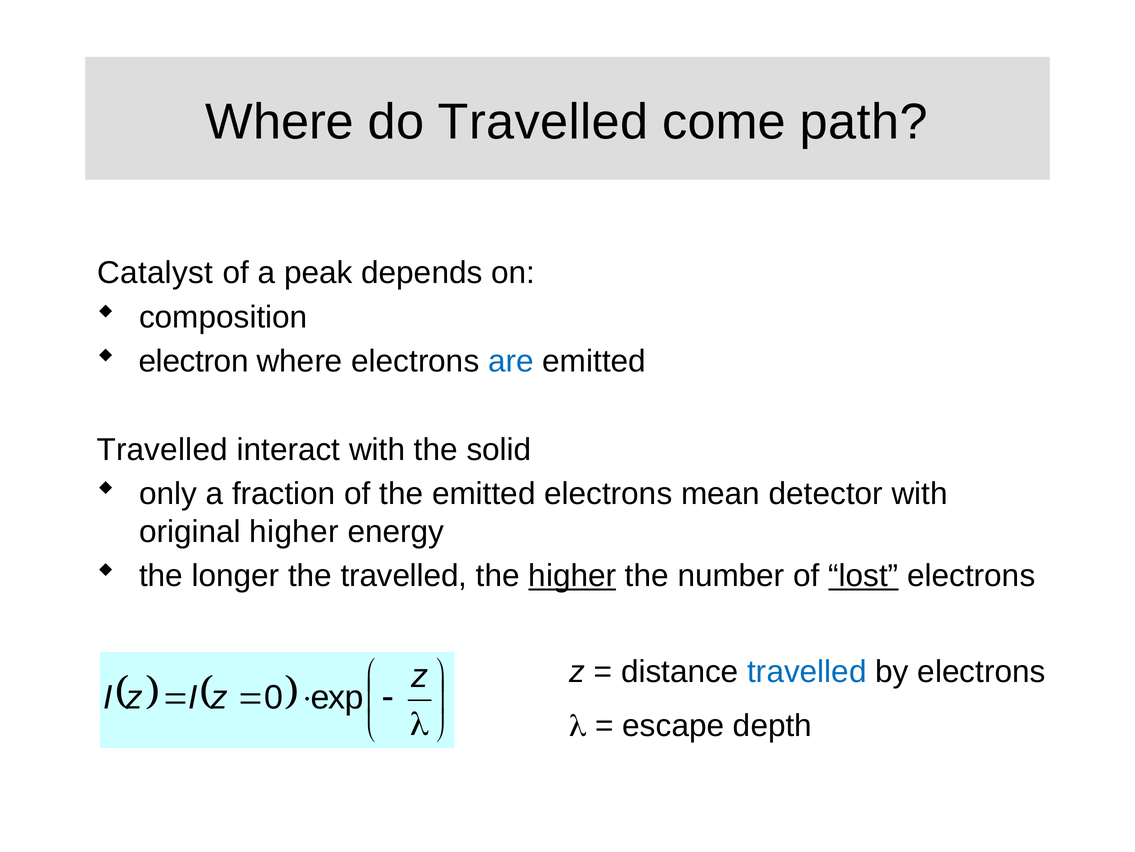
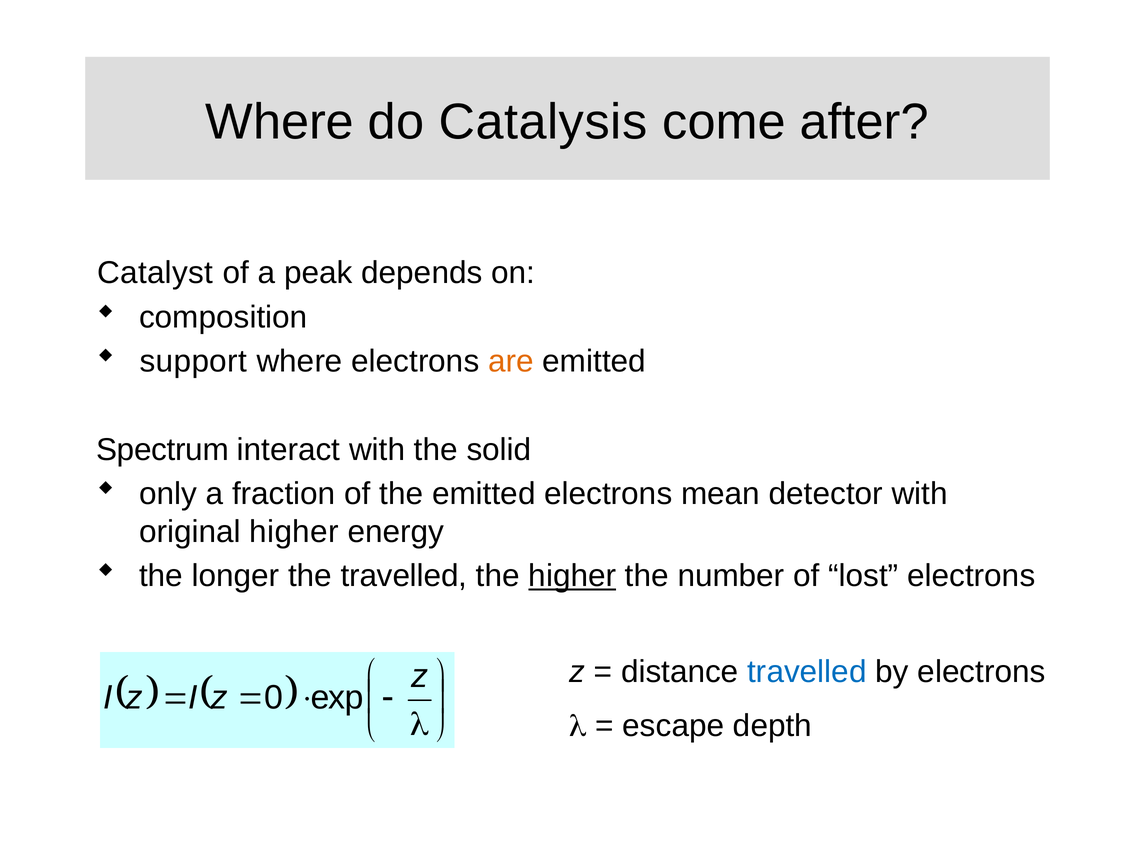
do Travelled: Travelled -> Catalysis (543, 122)
path: path -> after (864, 122)
electron: electron -> support (193, 361)
are colour: blue -> orange (511, 361)
Travelled: Travelled -> Spectrum (162, 449)
lost underline: present -> none (863, 575)
